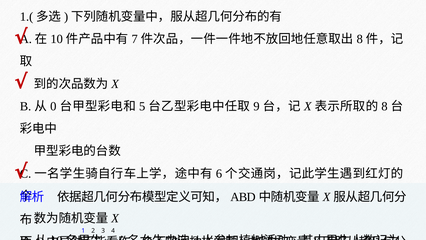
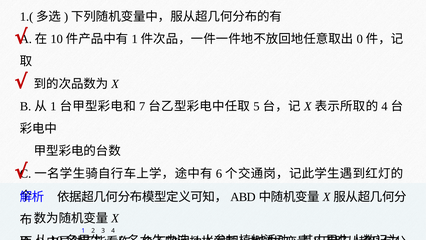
7: 7 -> 1 (135, 39)
8: 8 -> 0 (360, 39)
0: 0 -> 1 (53, 106)
5: 5 -> 7 (142, 106)
9: 9 -> 5 (256, 106)
8: 8 -> 4 (385, 106)
